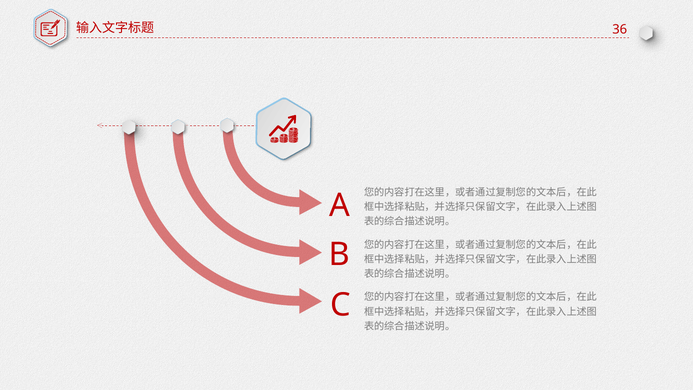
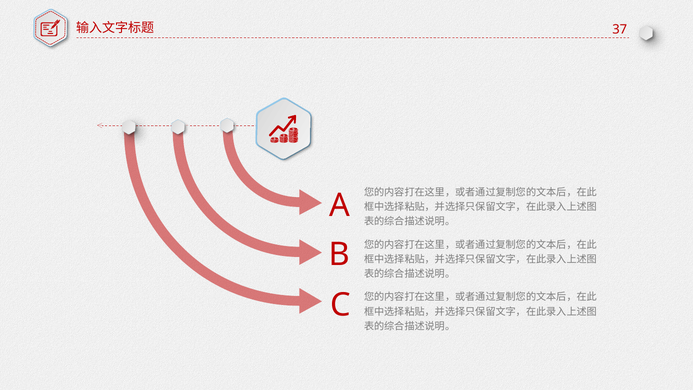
36: 36 -> 37 (620, 30)
